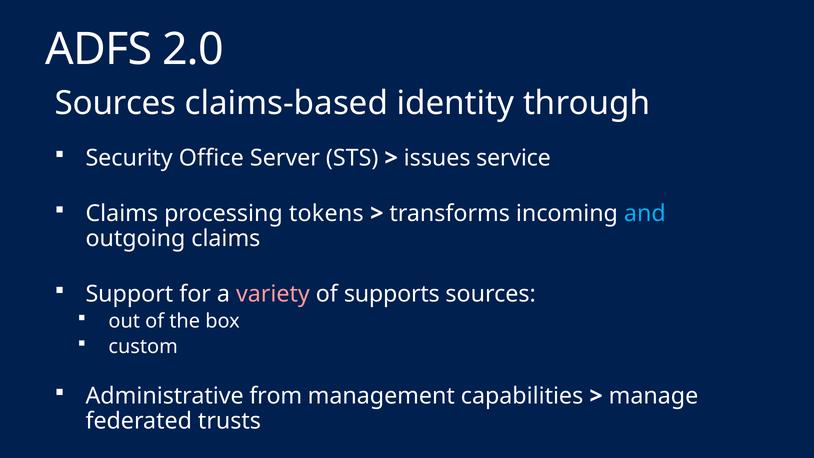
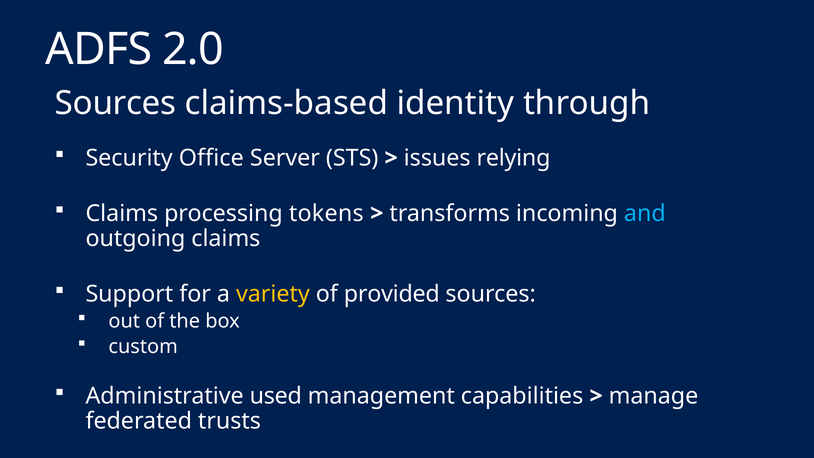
service: service -> relying (513, 158)
variety colour: pink -> yellow (273, 294)
supports: supports -> provided (392, 294)
from: from -> used (276, 396)
